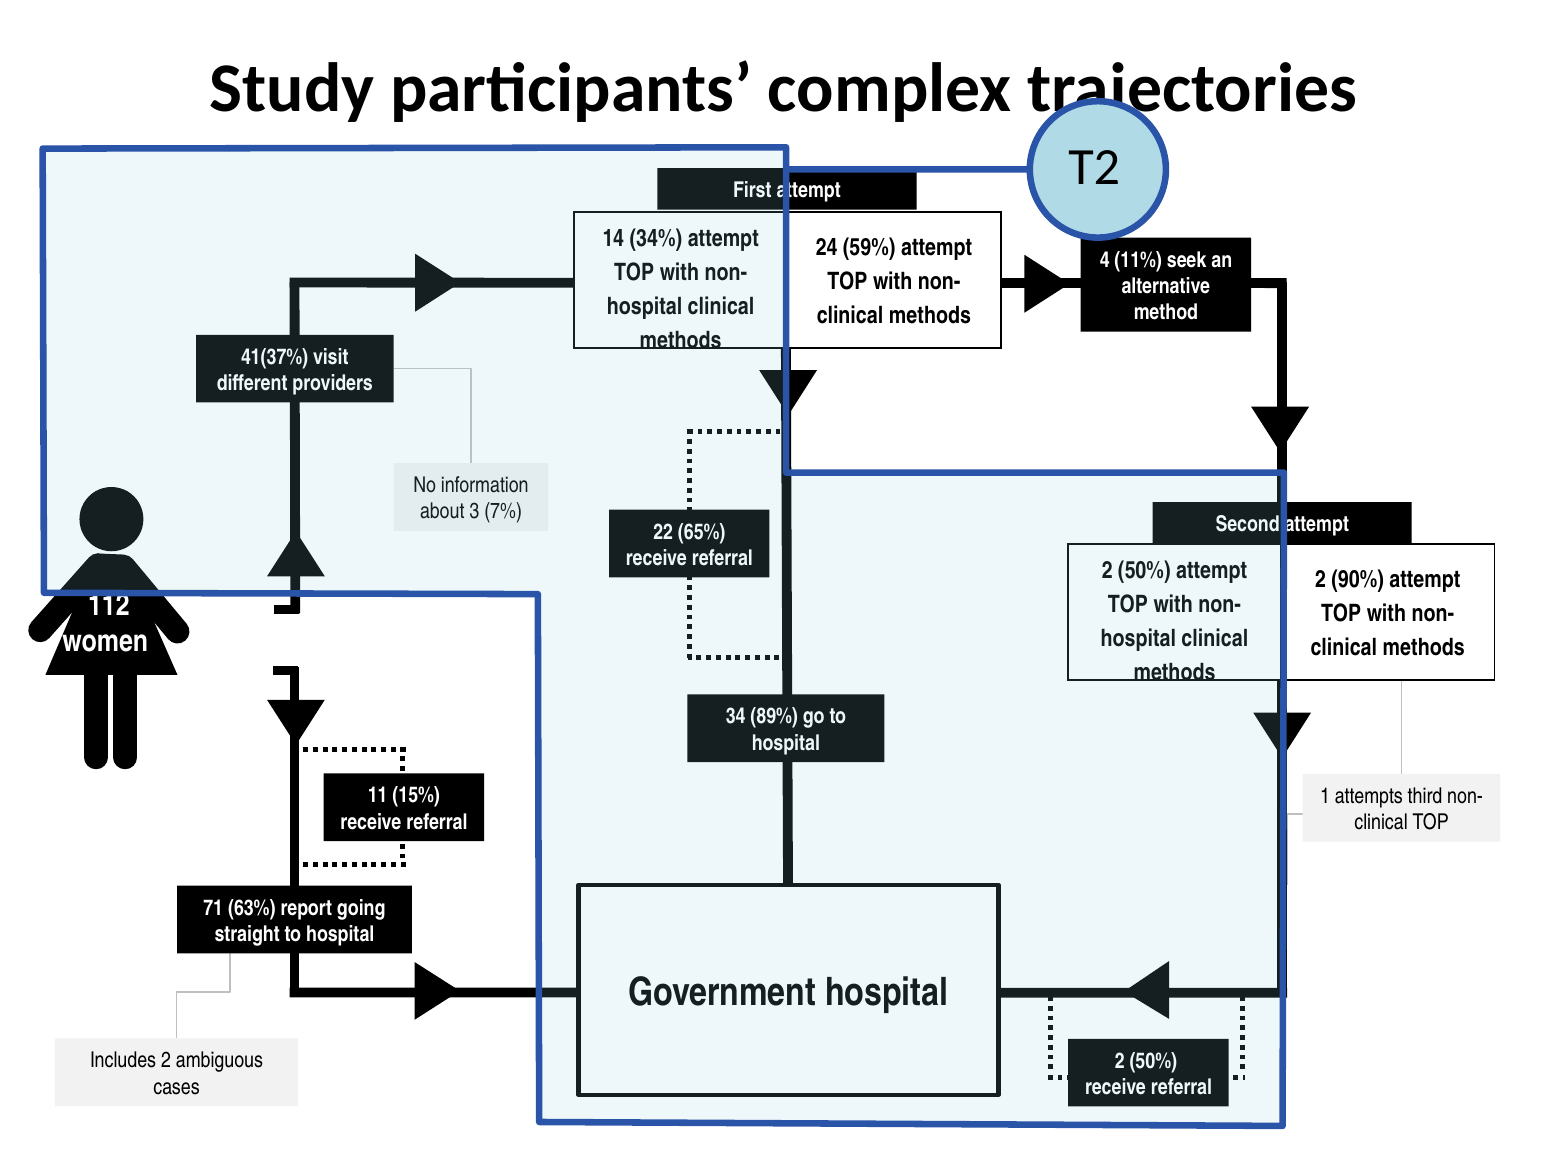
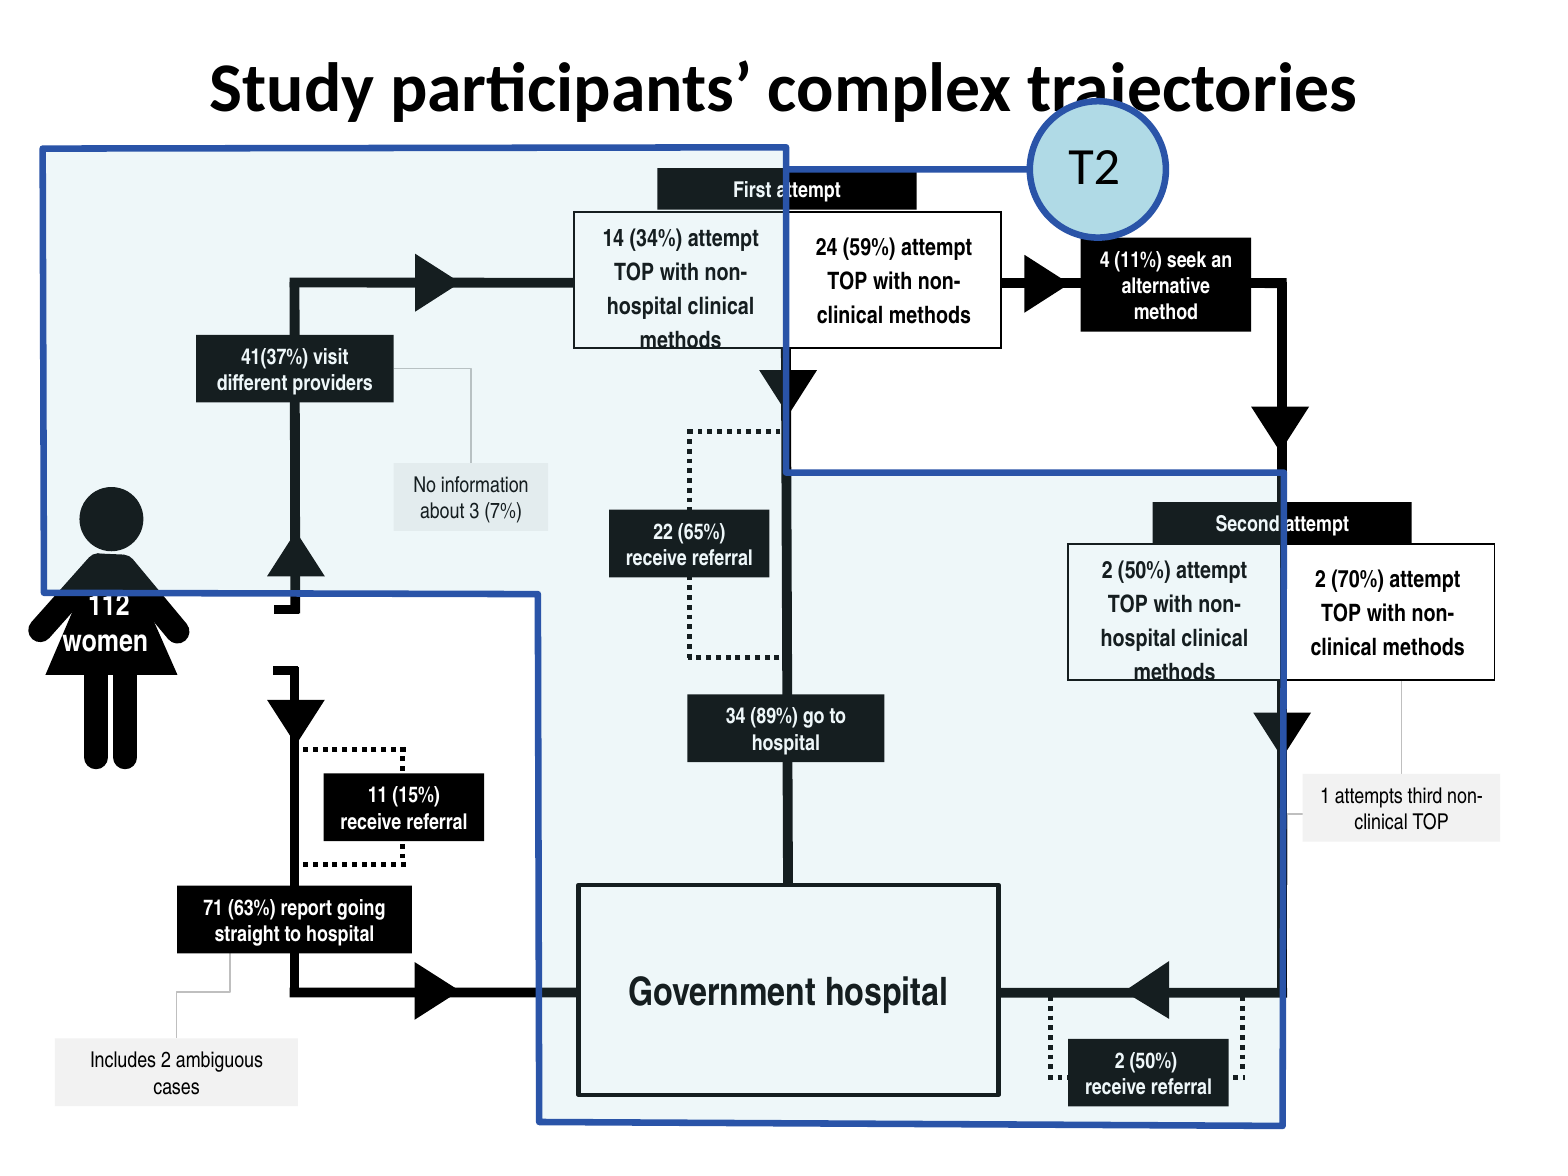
90%: 90% -> 70% (1358, 580)
